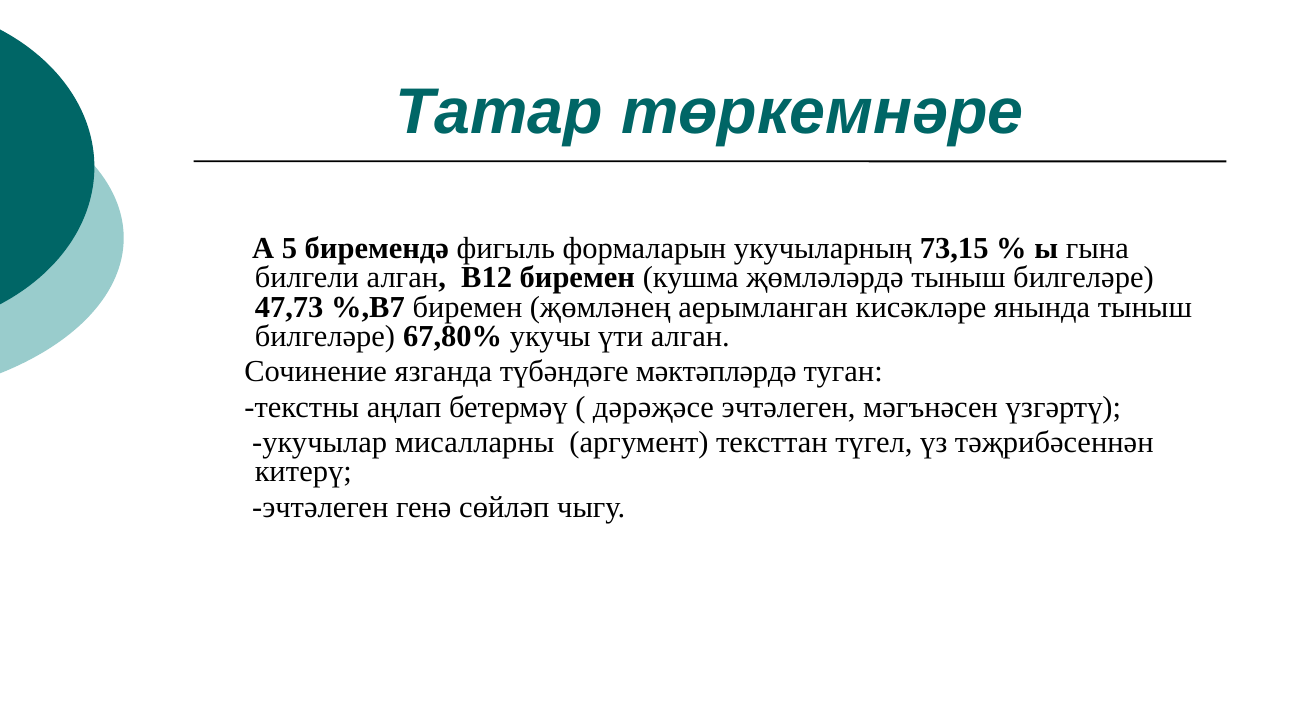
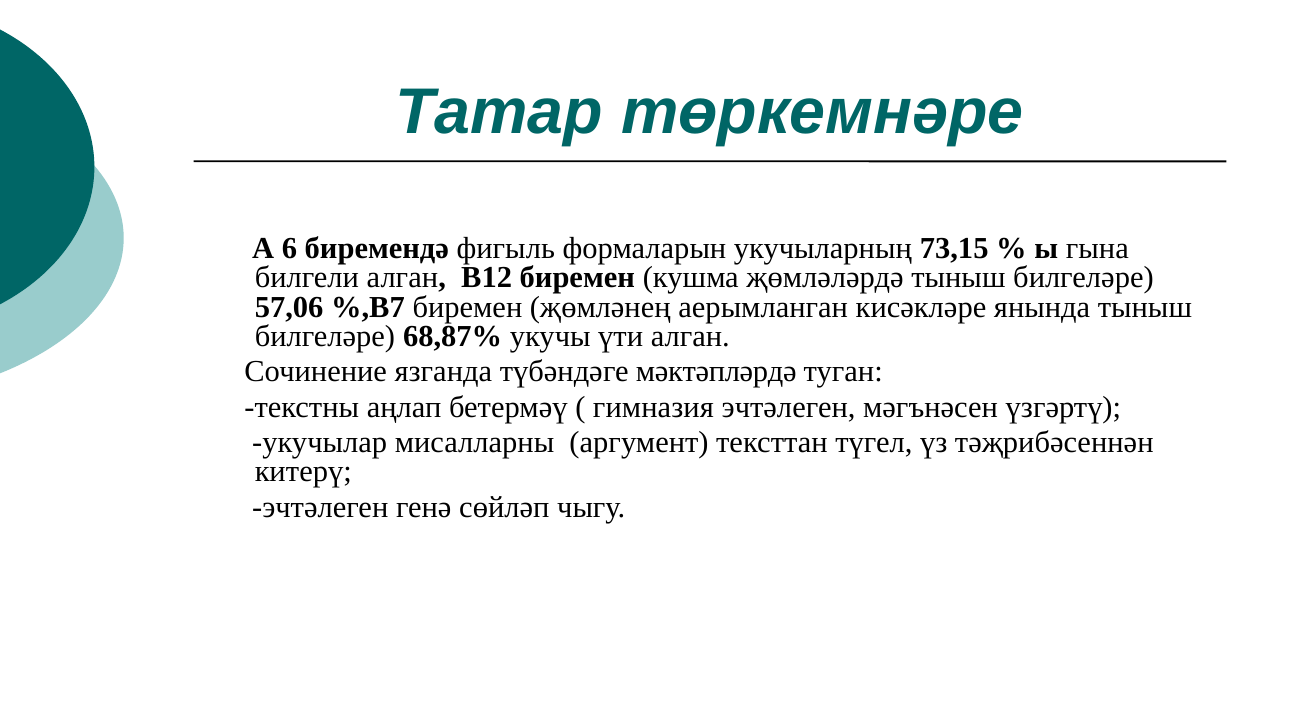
5: 5 -> 6 (289, 249)
47,73: 47,73 -> 57,06 (289, 307)
67,80%: 67,80% -> 68,87% (453, 336)
дәрәҗәсе: дәрәҗәсе -> гимназия (653, 407)
